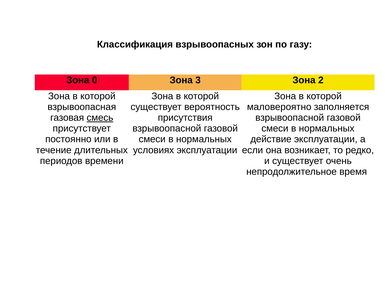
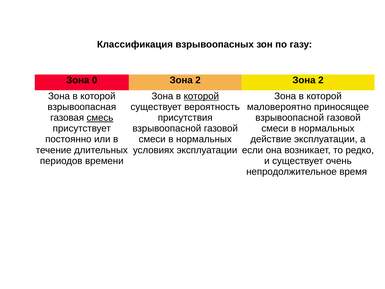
0 Зона 3: 3 -> 2 (198, 80)
которой underline: none -> present (201, 96)
заполняется: заполняется -> приносящее (341, 107)
